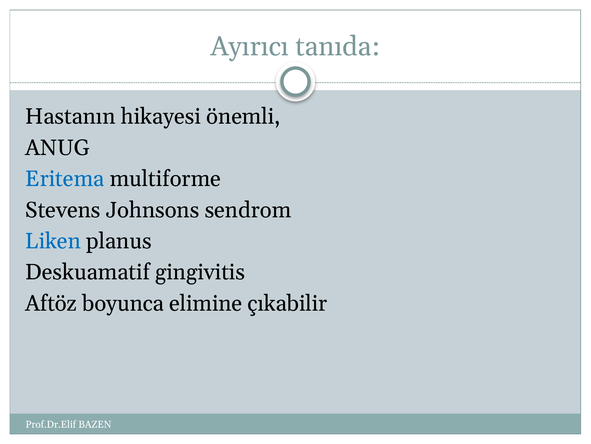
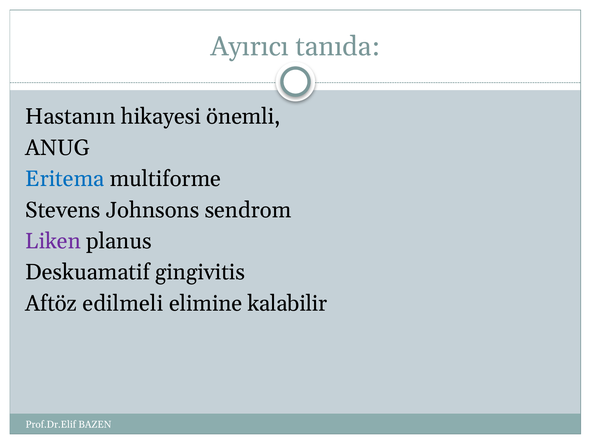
Liken colour: blue -> purple (53, 241)
boyunca: boyunca -> edilmeli (123, 303)
çıkabilir: çıkabilir -> kalabilir (287, 303)
